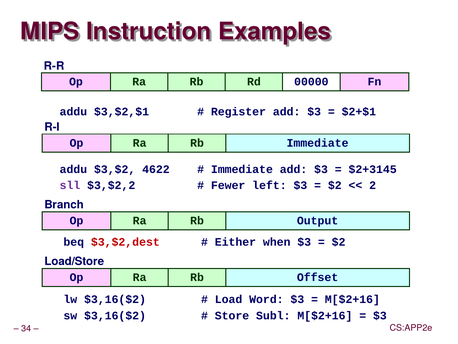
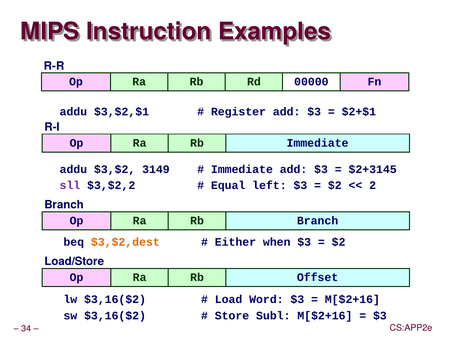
4622: 4622 -> 3149 (156, 169)
Fewer: Fewer -> Equal (228, 185)
Rb Output: Output -> Branch (318, 220)
$3,$2,dest colour: red -> orange (125, 242)
